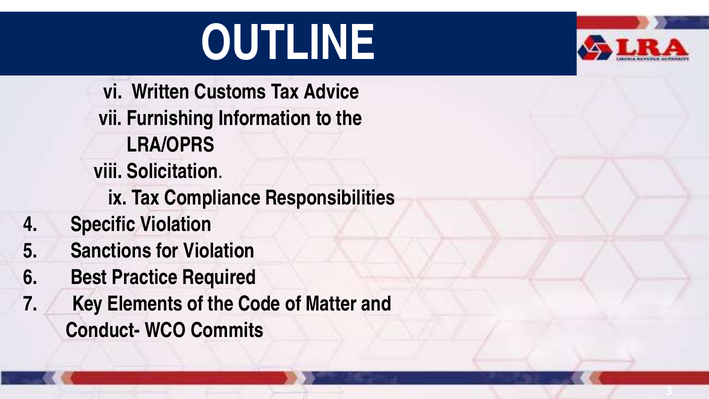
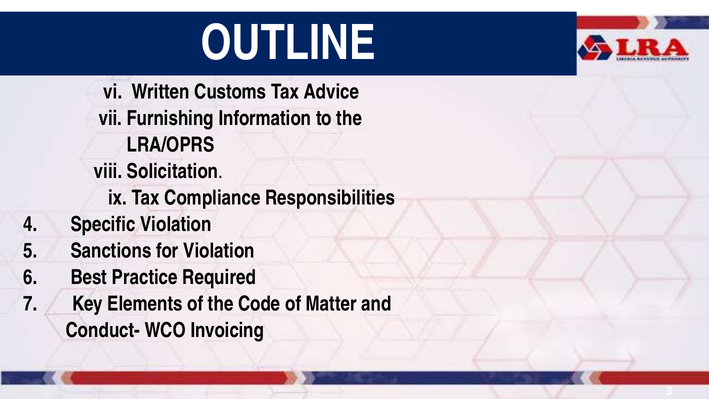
Commits: Commits -> Invoicing (227, 330)
